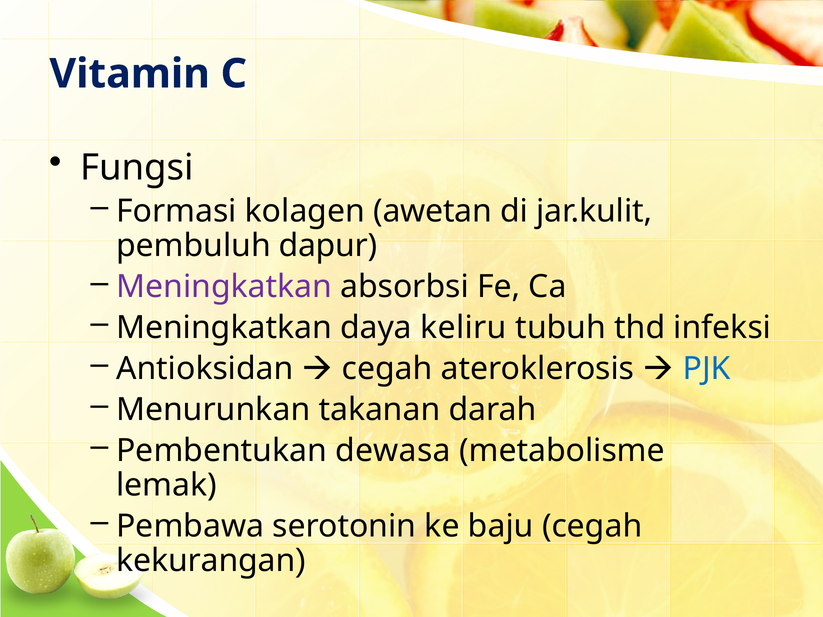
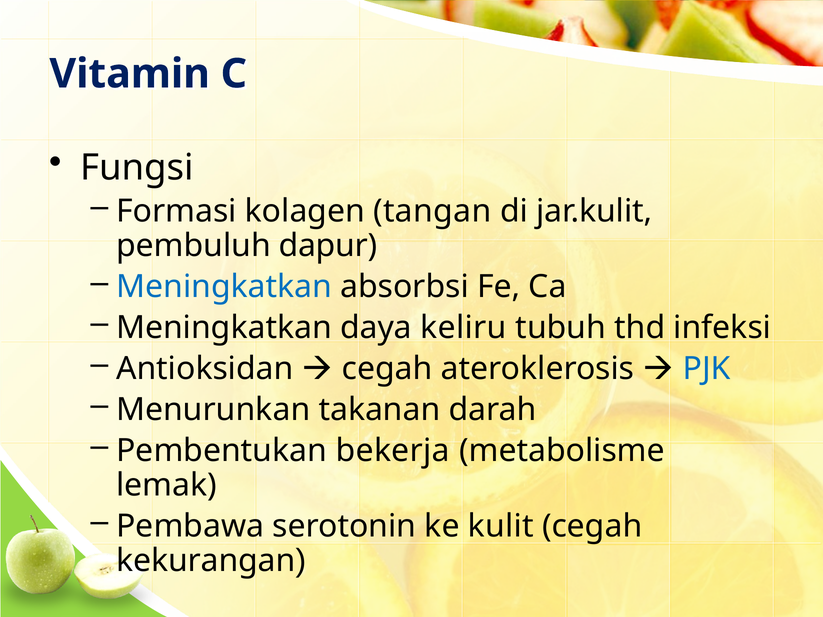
awetan: awetan -> tangan (432, 211)
Meningkatkan colour: purple -> blue (224, 287)
dewasa: dewasa -> bekerja (393, 451)
baju: baju -> kulit (501, 526)
